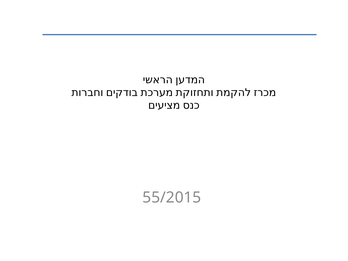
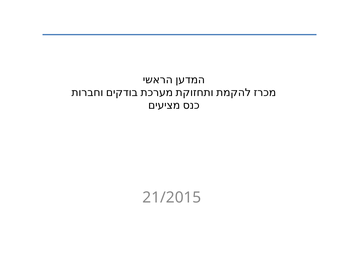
55/2015: 55/2015 -> 21/2015 (172, 197)
